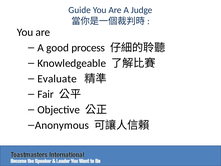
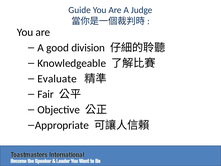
process: process -> division (88, 48)
Anonymous: Anonymous -> Appropriate (62, 125)
